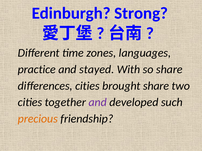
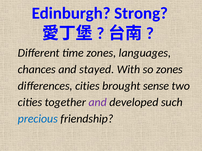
practice: practice -> chances (37, 70)
so share: share -> zones (169, 70)
brought share: share -> sense (156, 86)
precious colour: orange -> blue (38, 119)
